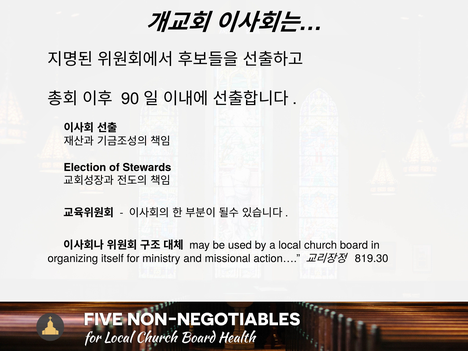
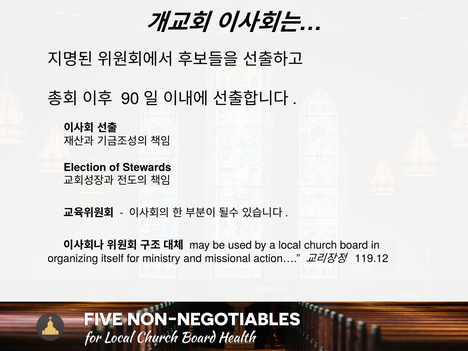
819.30: 819.30 -> 119.12 (372, 259)
